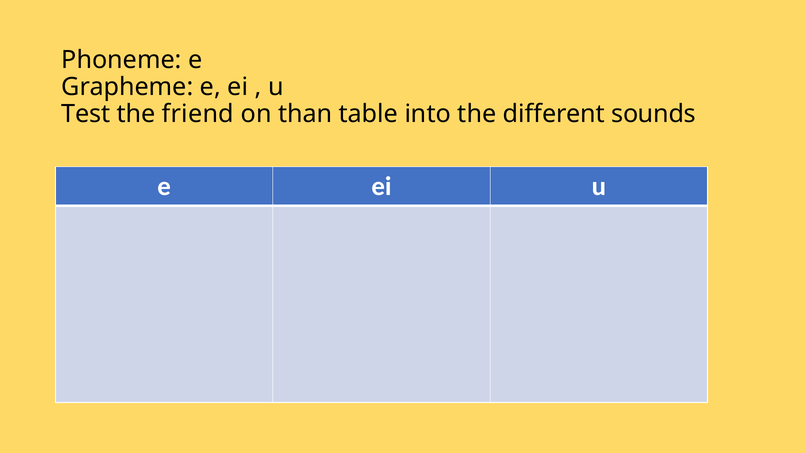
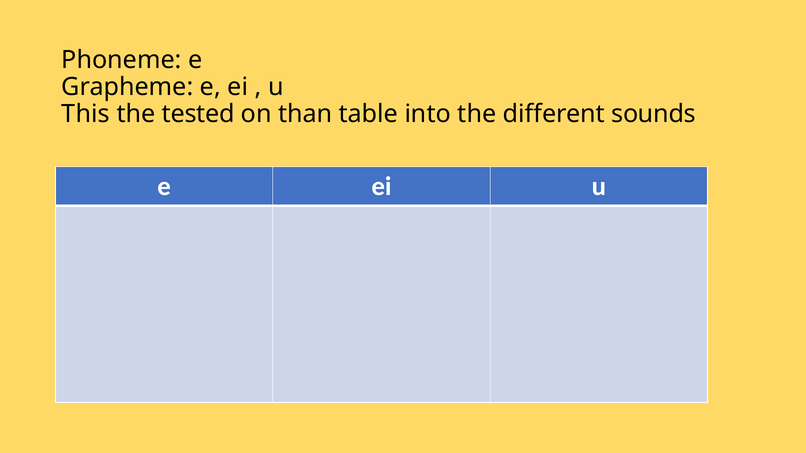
Test: Test -> This (86, 114)
friend: friend -> tested (198, 114)
